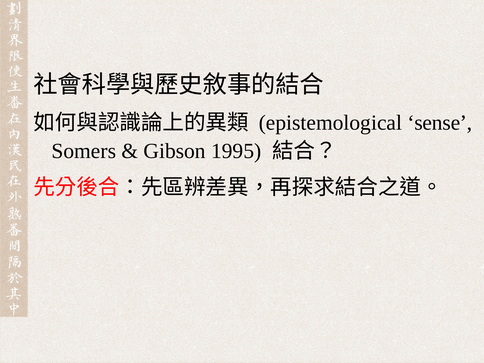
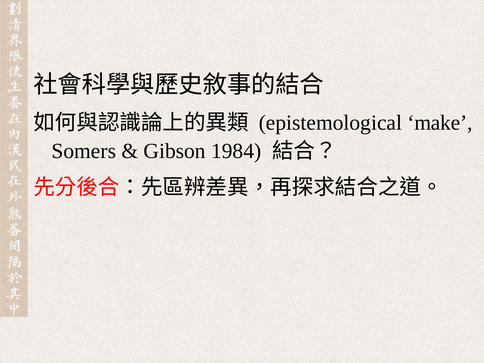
sense: sense -> make (440, 123)
1995: 1995 -> 1984 (236, 151)
